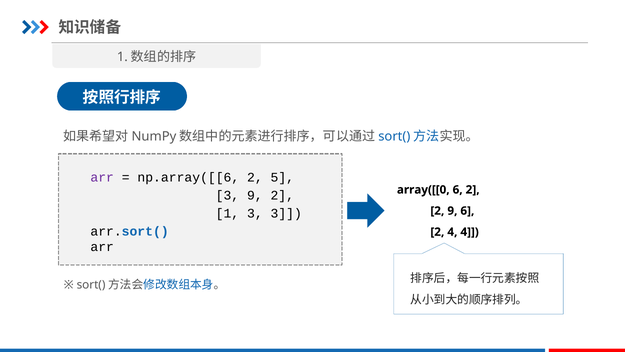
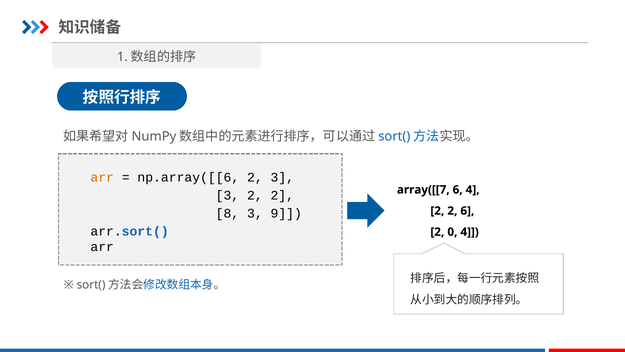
arr colour: purple -> orange (102, 177)
2 5: 5 -> 3 (282, 177)
array([[0: array([[0 -> array([[7 (423, 190)
2: 2 -> 4 (473, 190)
3 9: 9 -> 2 (255, 195)
1: 1 -> 8 (227, 213)
3 3: 3 -> 9 (286, 213)
9: 9 -> 2 (452, 211)
2 4: 4 -> 0 (452, 232)
